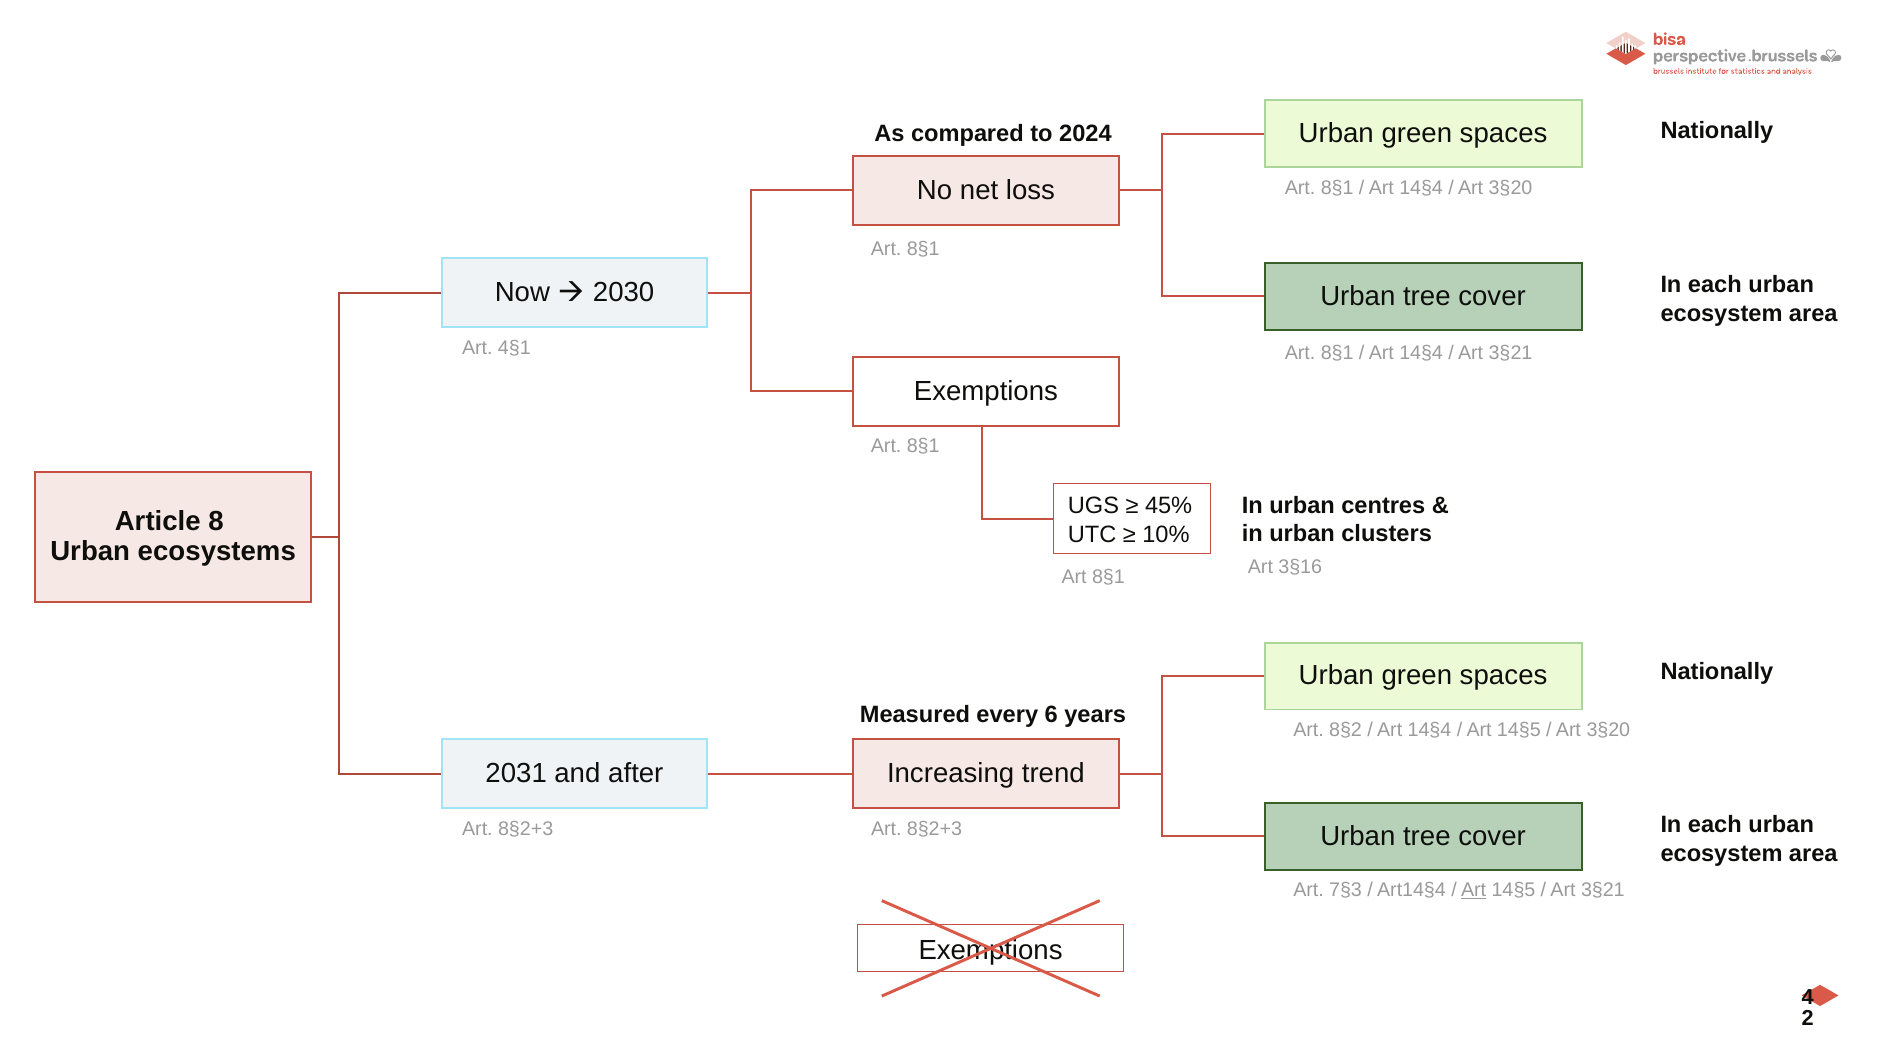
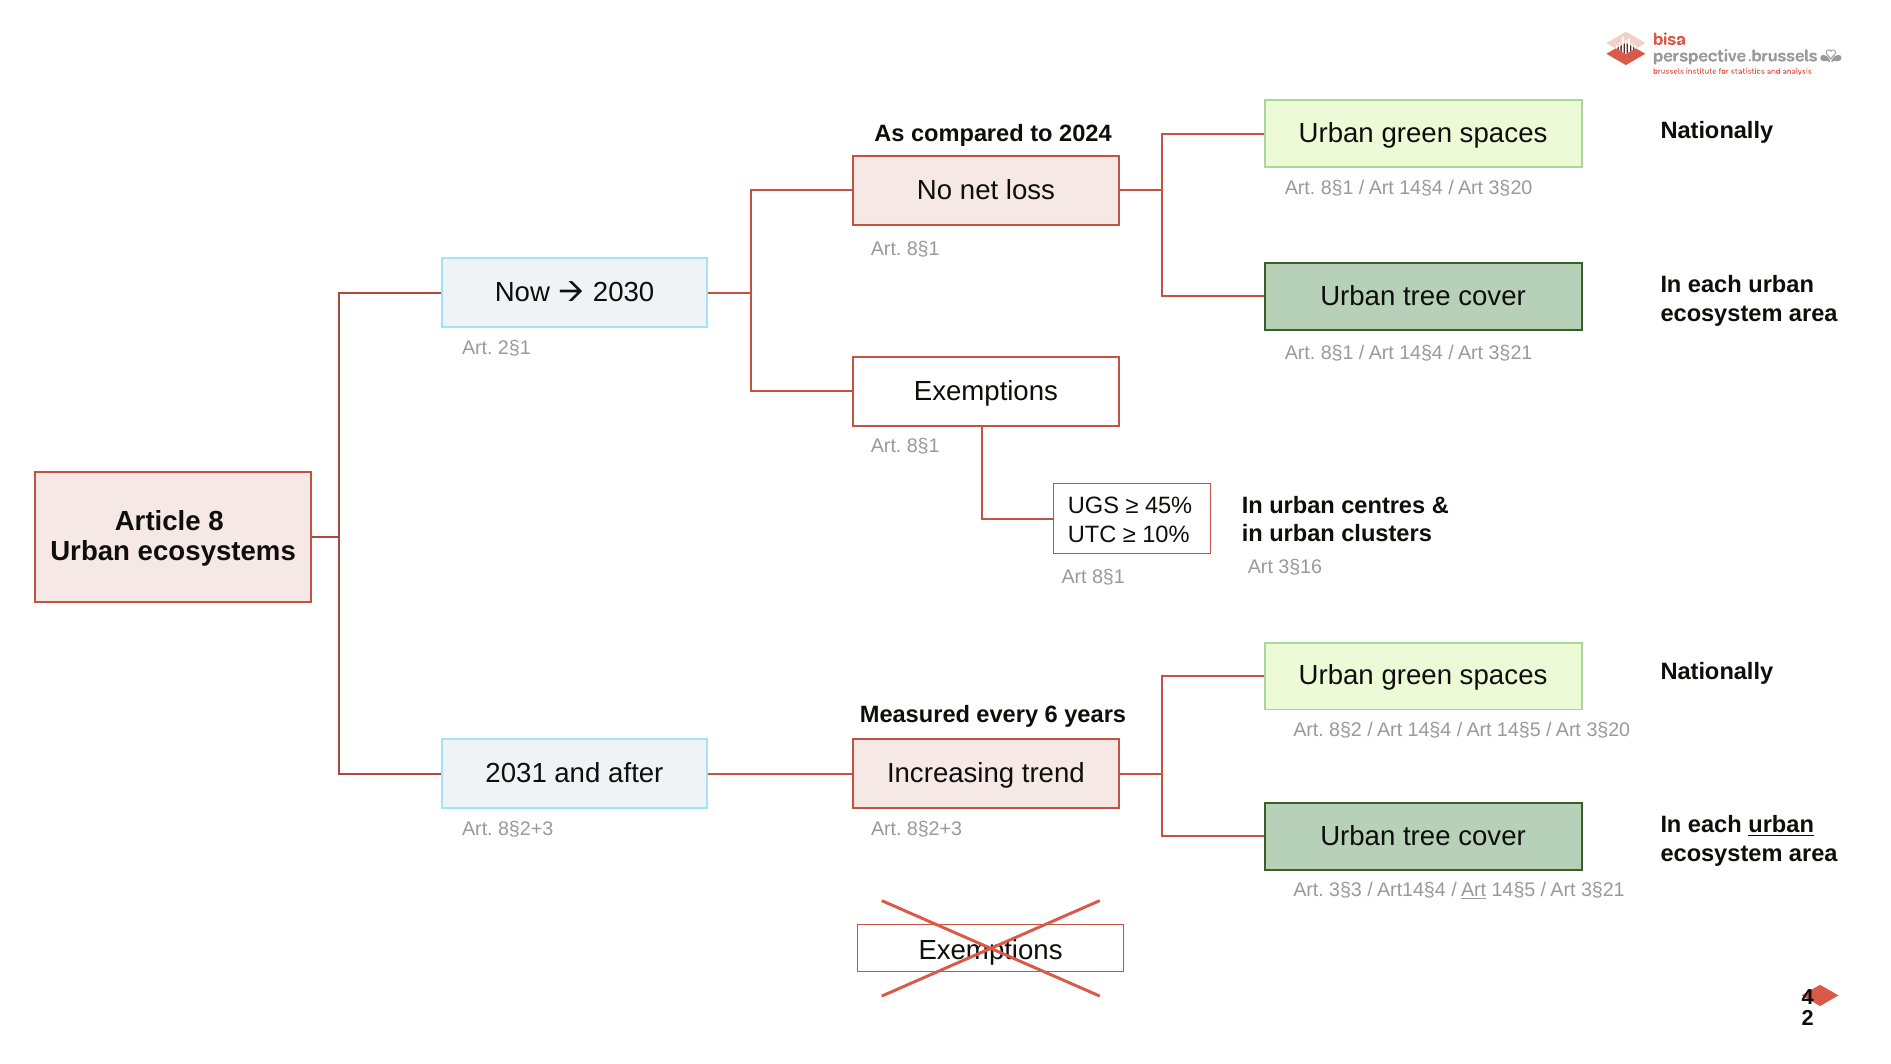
4§1: 4§1 -> 2§1 (514, 348)
urban underline: none -> present (1781, 825)
7§3: 7§3 -> 3§3 (1346, 890)
